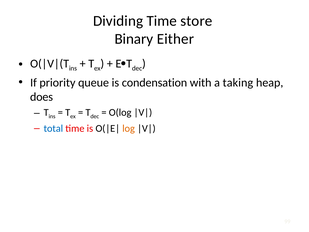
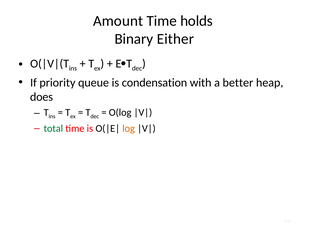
Dividing: Dividing -> Amount (118, 21)
store: store -> holds (196, 21)
taking: taking -> better (238, 82)
total colour: blue -> green (53, 128)
